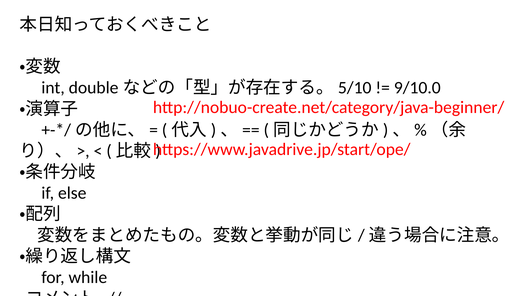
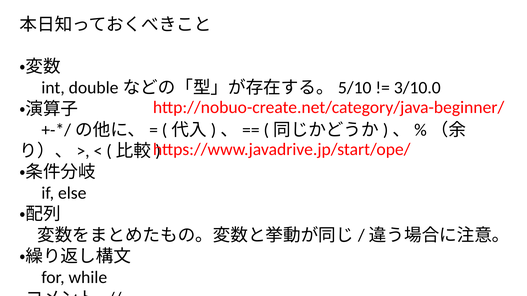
9/10.0: 9/10.0 -> 3/10.0 (417, 88)
